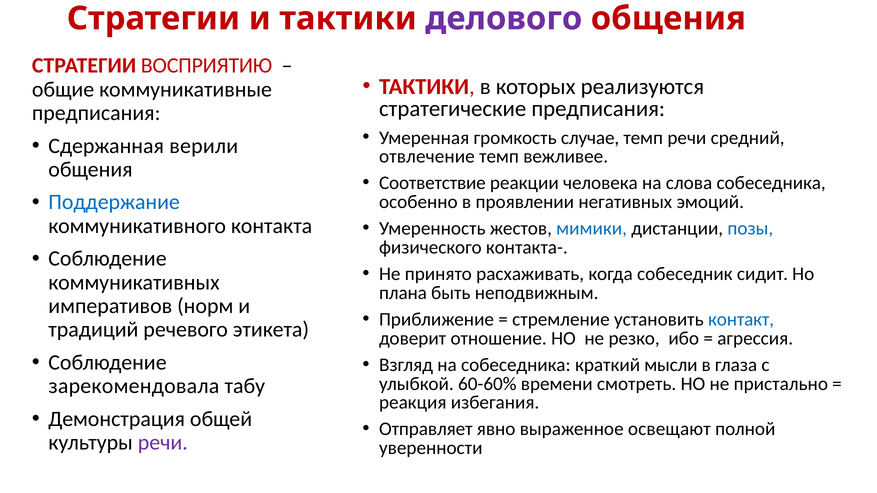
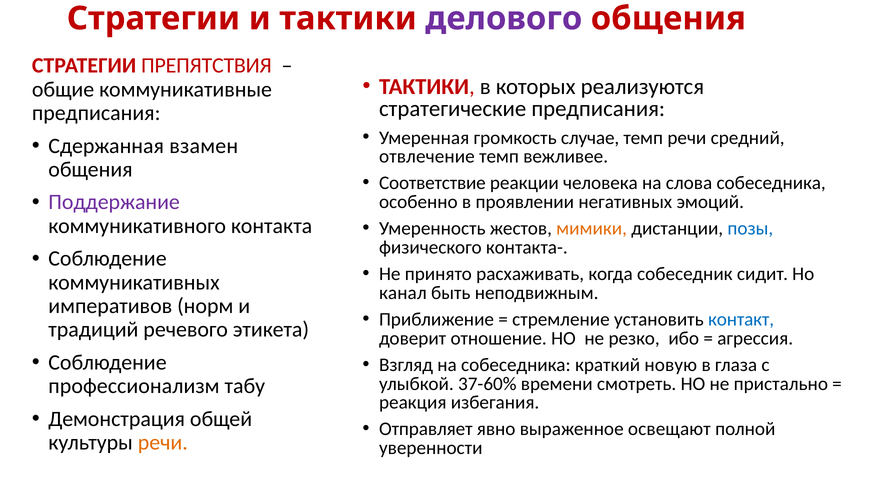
ВОСПРИЯТИЮ: ВОСПРИЯТИЮ -> ПРЕПЯТСТВИЯ (206, 66)
верили: верили -> взамен (204, 146)
Поддержание colour: blue -> purple (114, 202)
мимики colour: blue -> orange (592, 229)
плана: плана -> канал (403, 293)
мысли: мысли -> новую (671, 365)
60-60%: 60-60% -> 37-60% (487, 384)
зарекомендовала: зарекомендовала -> профессионализм (134, 386)
речи colour: purple -> orange (163, 443)
